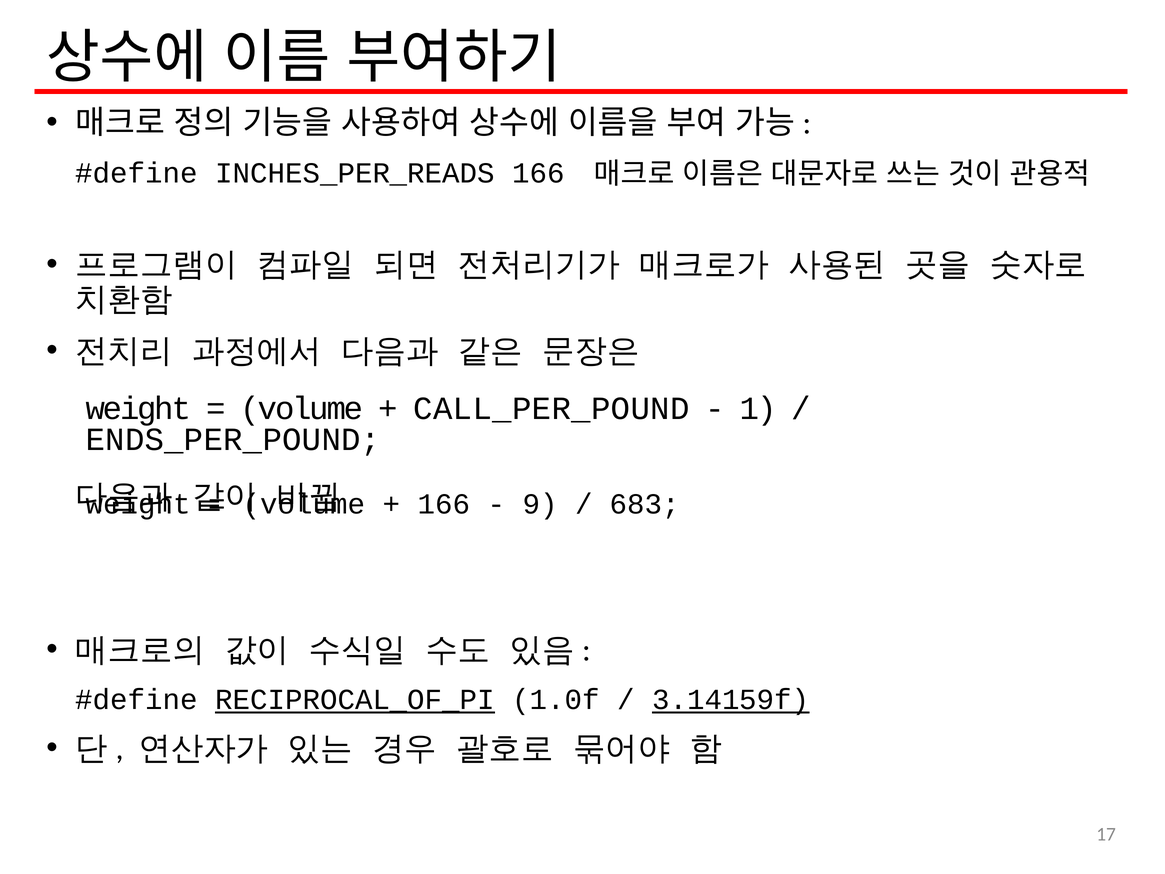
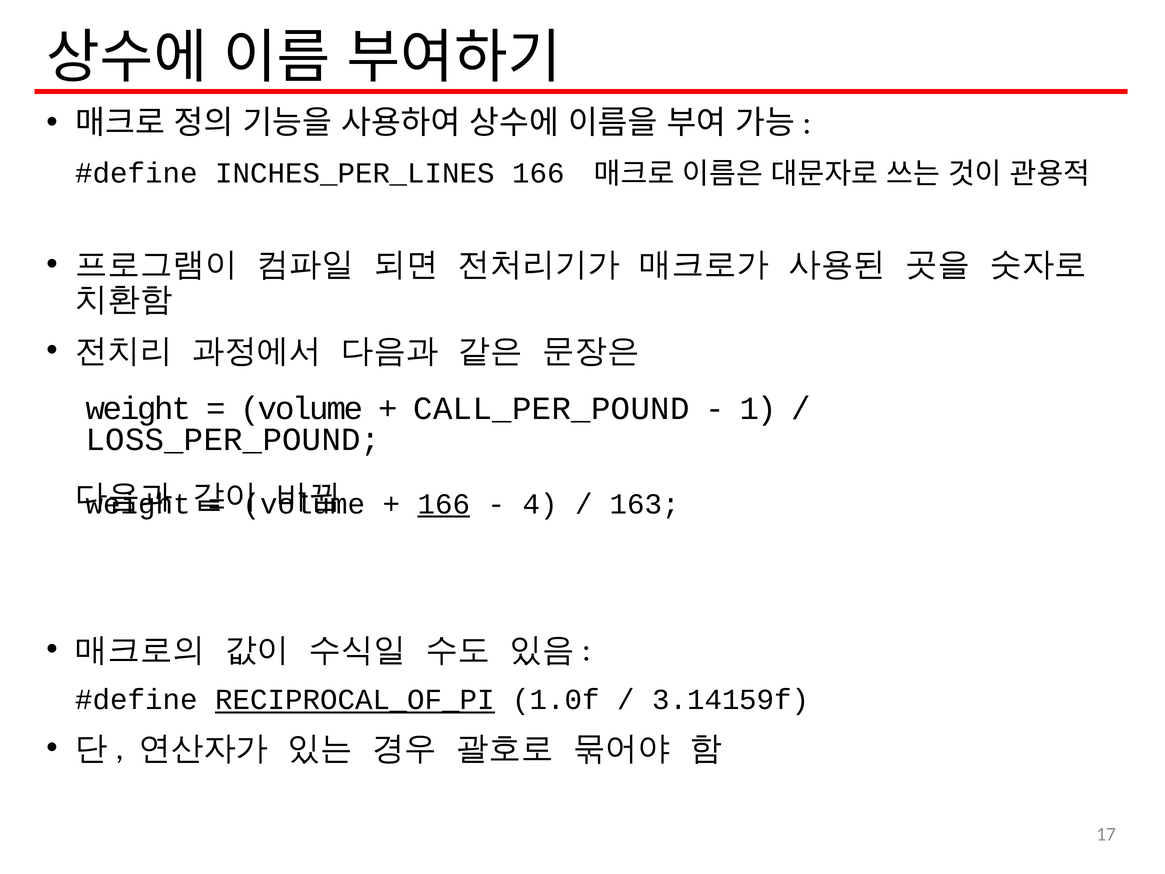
INCHES_PER_READS: INCHES_PER_READS -> INCHES_PER_LINES (355, 173)
ENDS_PER_POUND: ENDS_PER_POUND -> LOSS_PER_POUND (233, 440)
166 underline: none -> present (444, 504)
9: 9 -> 4 (540, 504)
683: 683 -> 163 (645, 504)
3.14159f underline: present -> none (731, 700)
